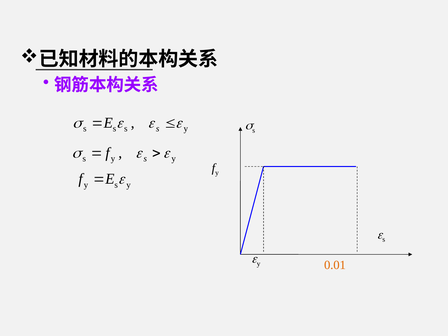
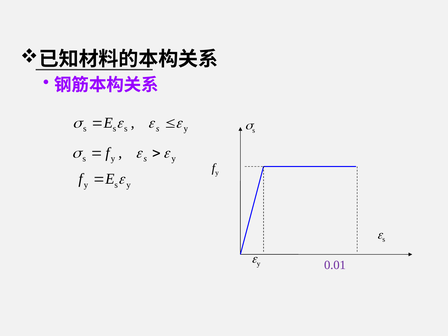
0.01 colour: orange -> purple (335, 265)
